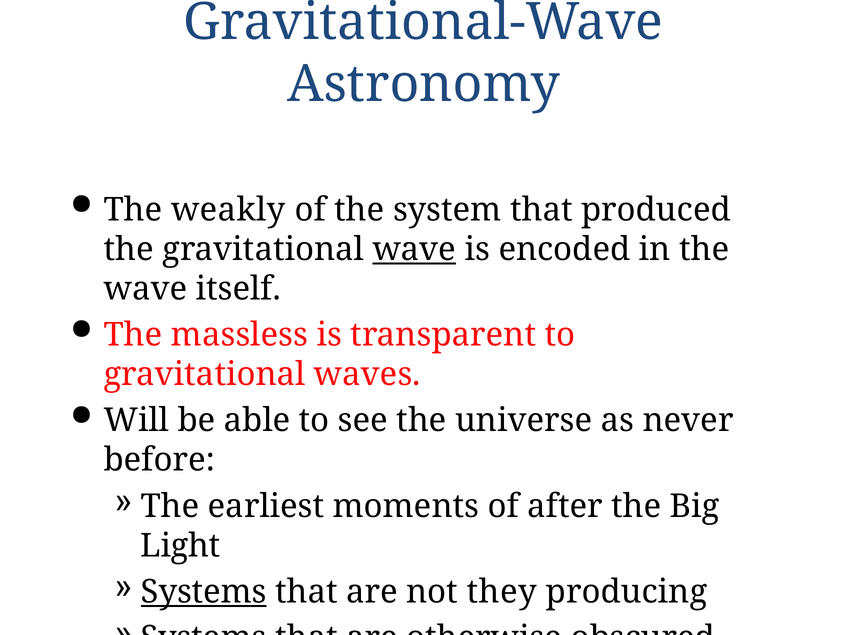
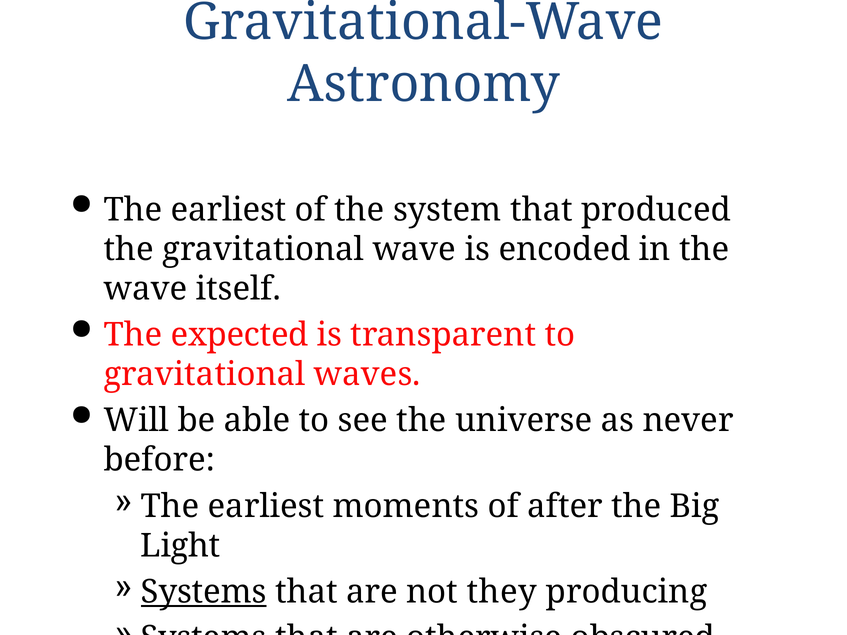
weakly: weakly -> earliest (229, 210)
wave underline: present -> none (414, 249)
massless: massless -> expected (240, 335)
